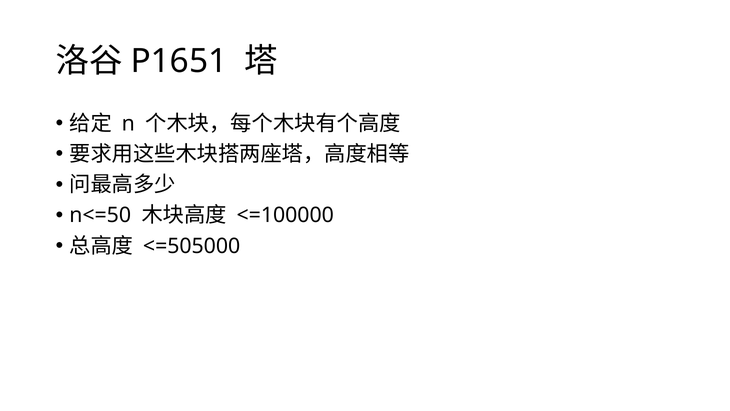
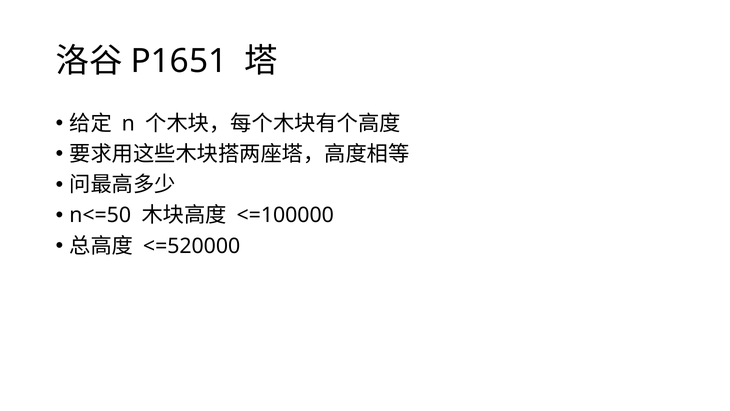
<=505000: <=505000 -> <=520000 (192, 246)
